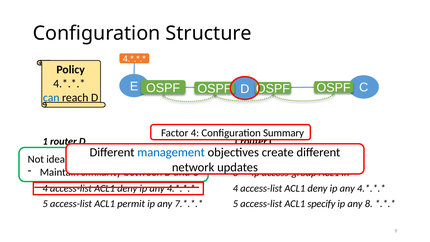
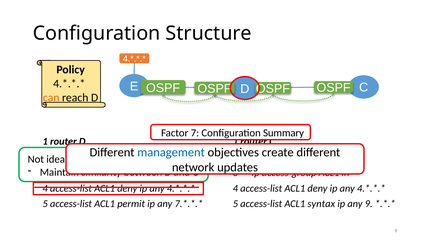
can colour: blue -> orange (51, 98)
Factor 4: 4 -> 7 (195, 133)
specify: specify -> syntax (321, 204)
any 8: 8 -> 9 (369, 204)
